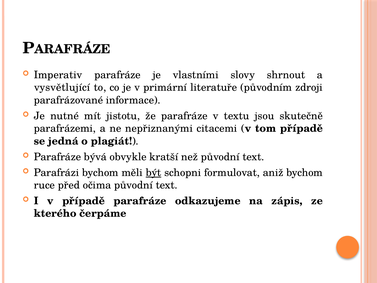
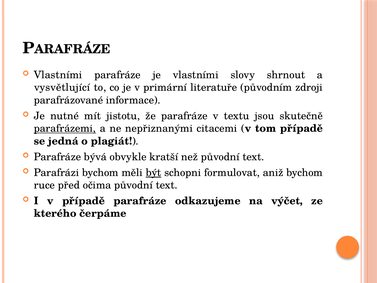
Imperativ: Imperativ -> Vlastními (58, 75)
parafrázemi underline: none -> present (65, 128)
zápis: zápis -> výčet (287, 201)
